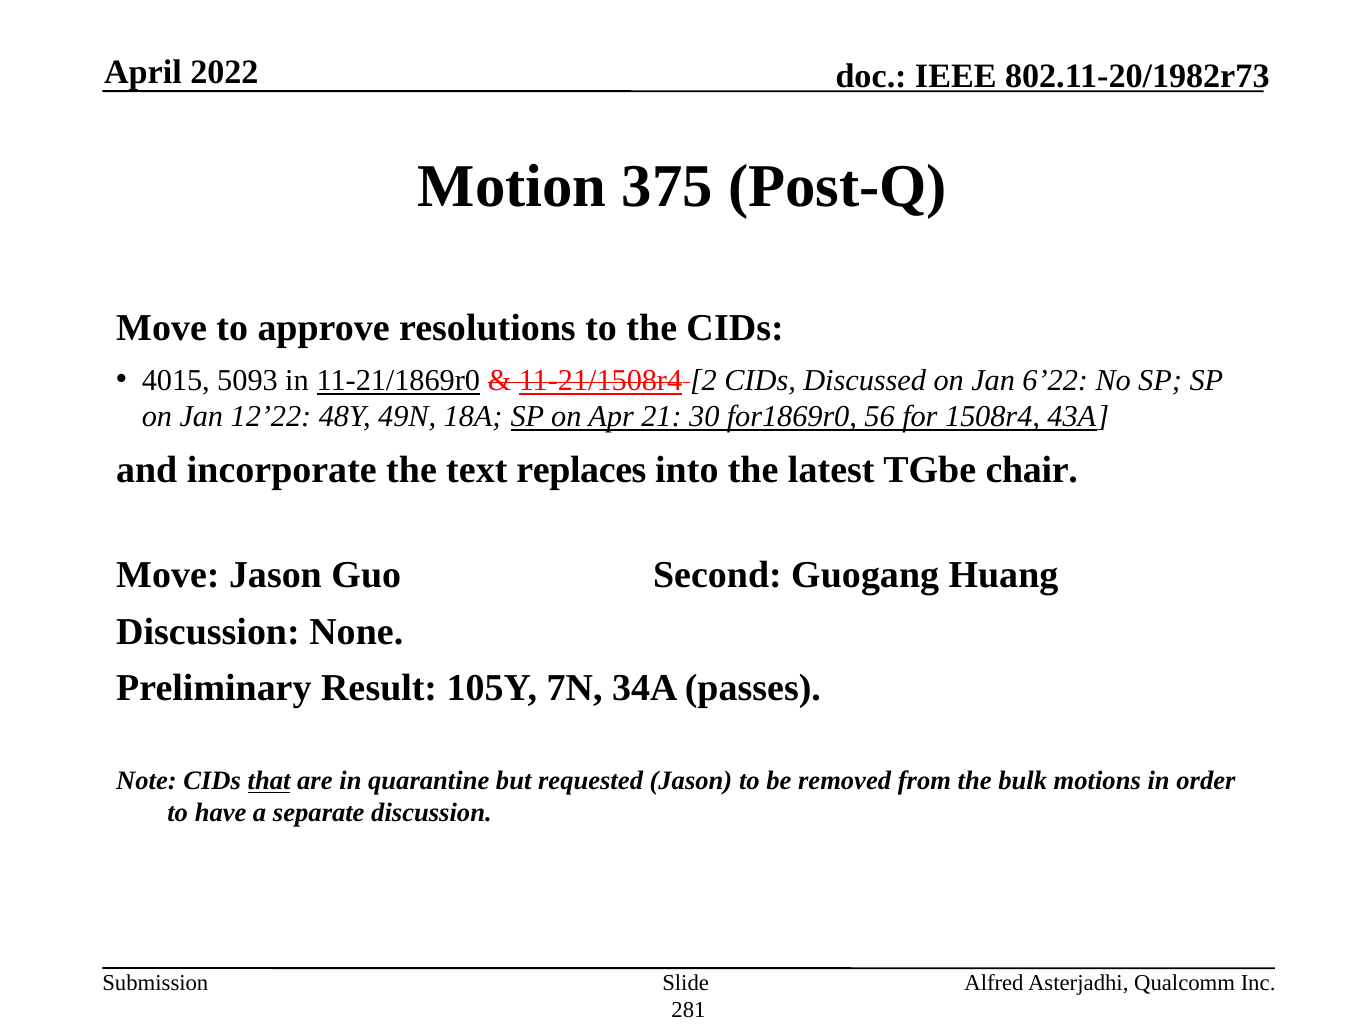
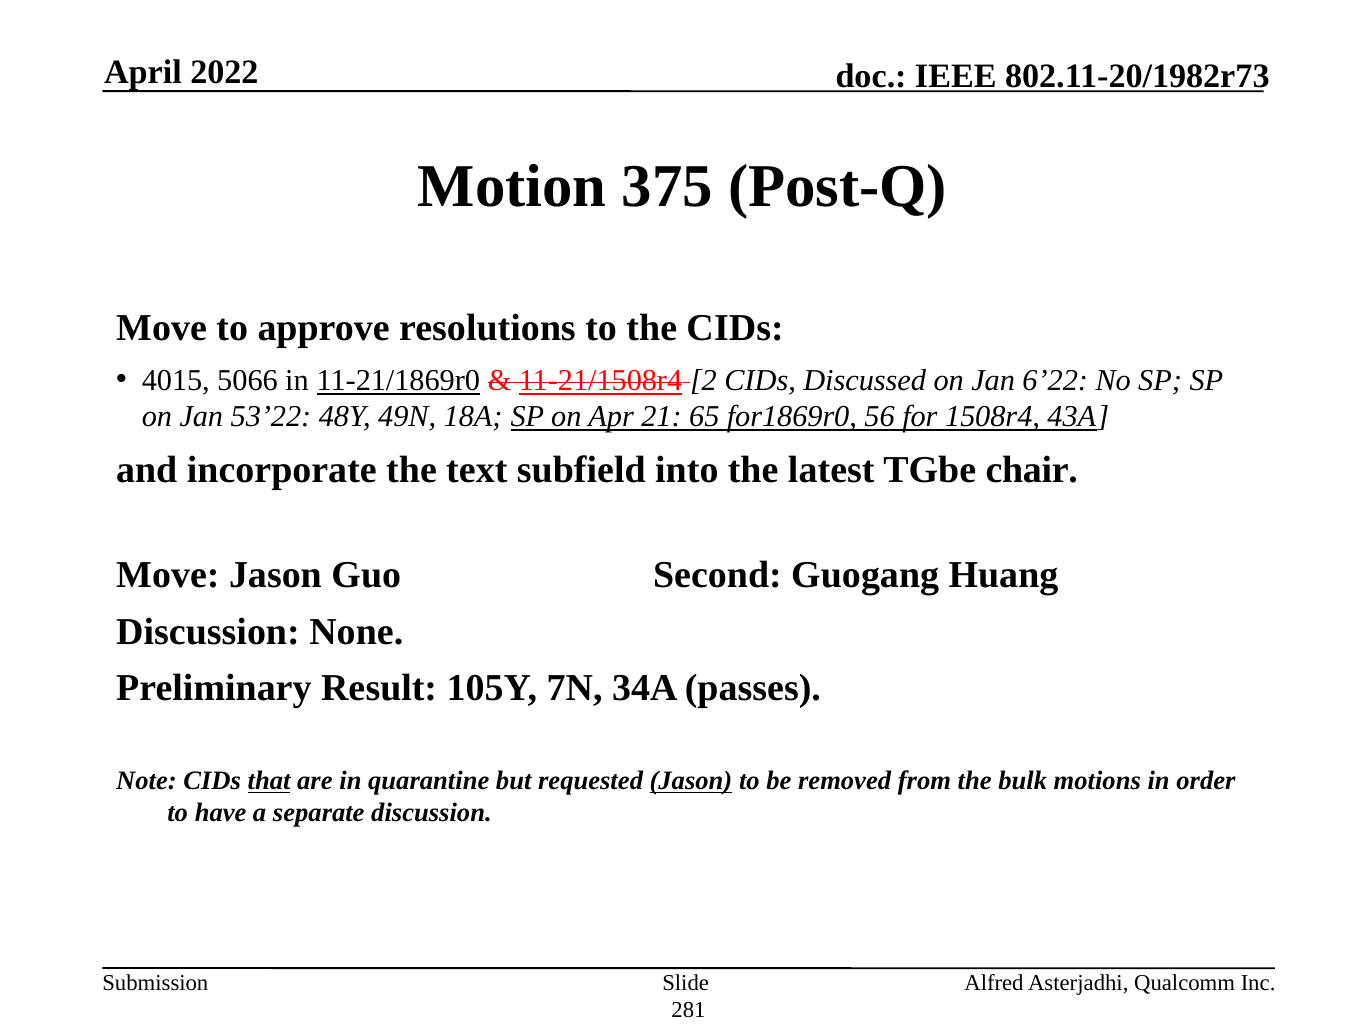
5093: 5093 -> 5066 (248, 380)
12’22: 12’22 -> 53’22 (271, 417)
30: 30 -> 65 (704, 417)
replaces: replaces -> subfield (581, 469)
Jason underline: none -> present (691, 781)
